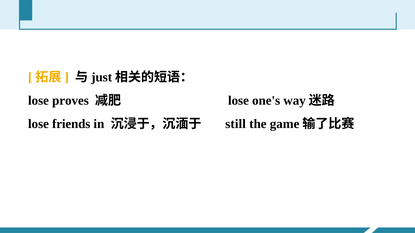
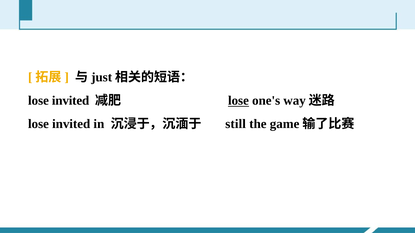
proves: proves -> invited (71, 101)
lose underline: none -> present (238, 101)
friends: friends -> invited (71, 124)
